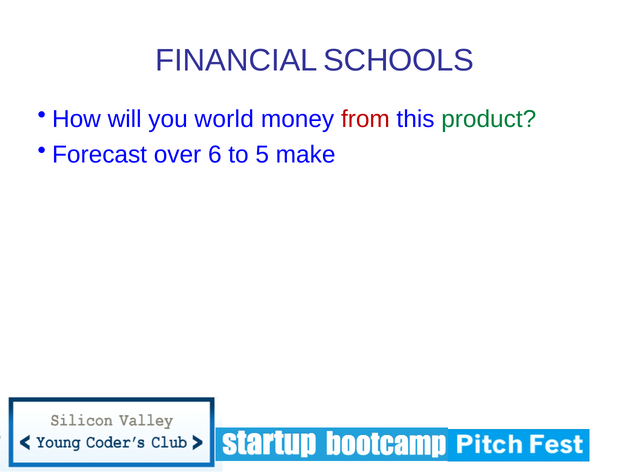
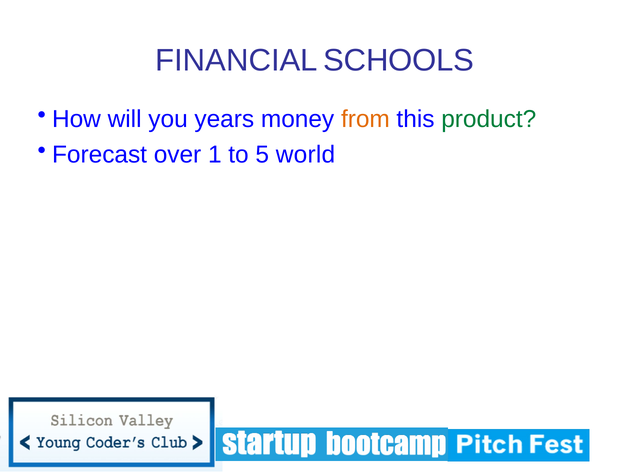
world: world -> years (224, 119)
from colour: red -> orange (365, 119)
6: 6 -> 1 (215, 155)
make: make -> world (305, 155)
